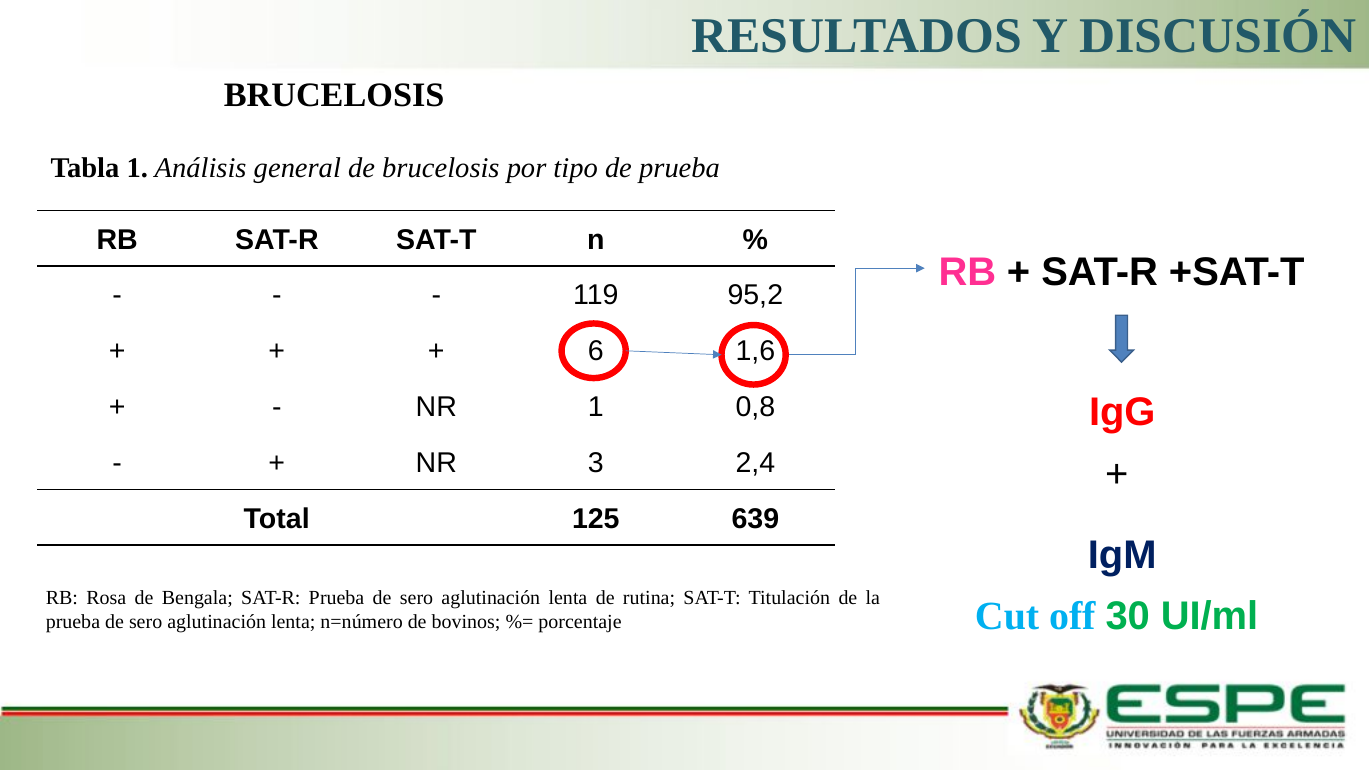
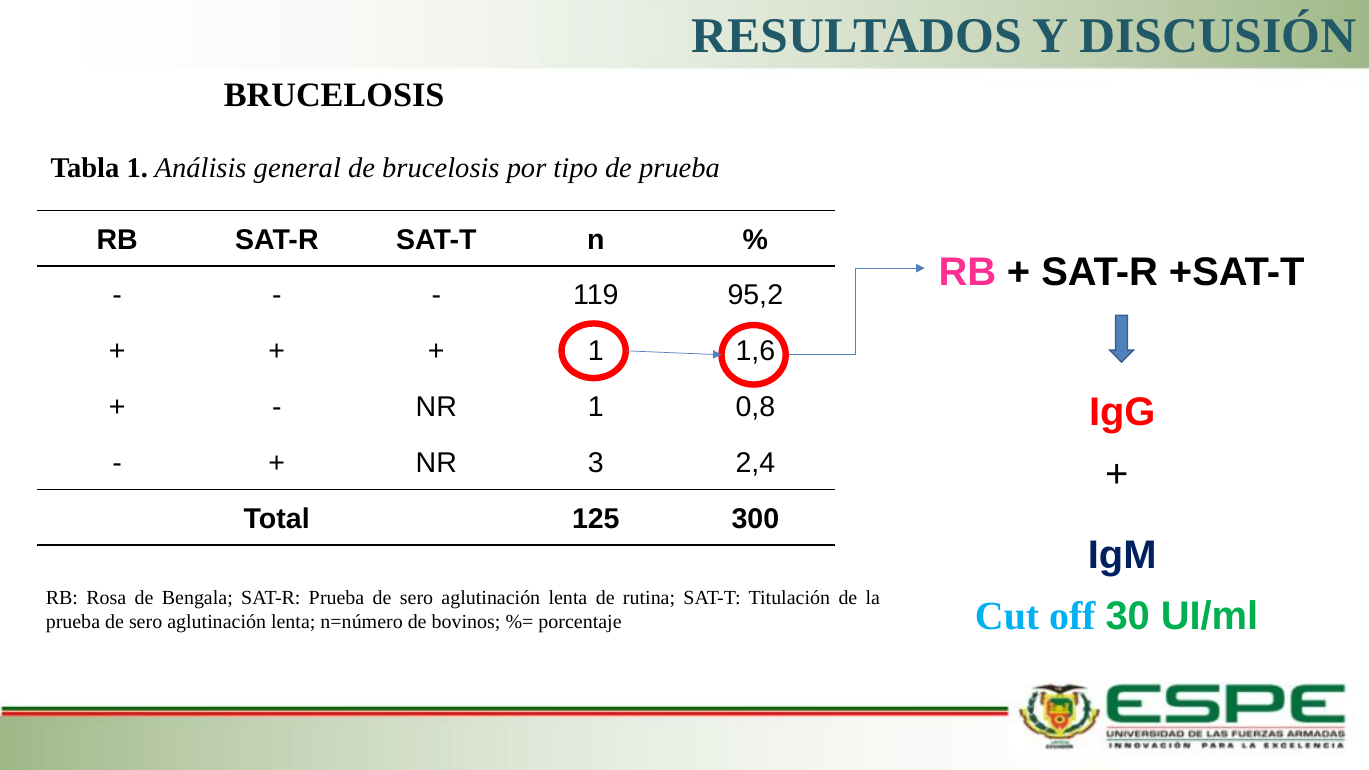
6: 6 -> 1 (596, 351)
639: 639 -> 300 (755, 519)
